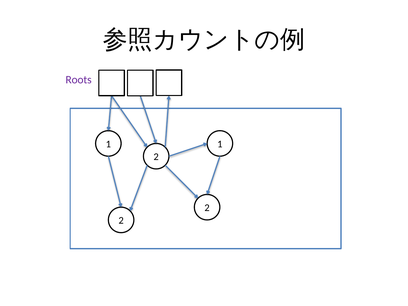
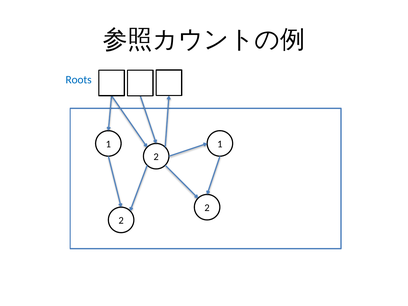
Roots colour: purple -> blue (79, 80)
